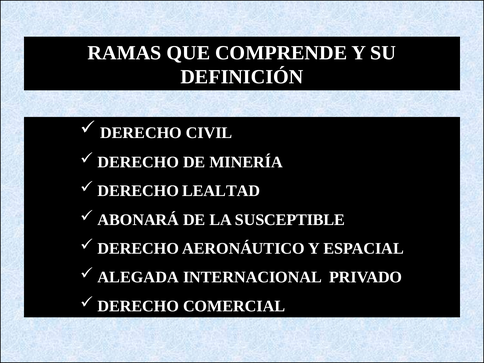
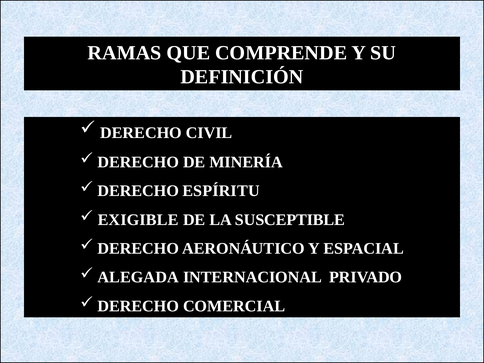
LEALTAD: LEALTAD -> ESPÍRITU (221, 191)
ABONARÁ: ABONARÁ -> EXIGIBLE (138, 220)
